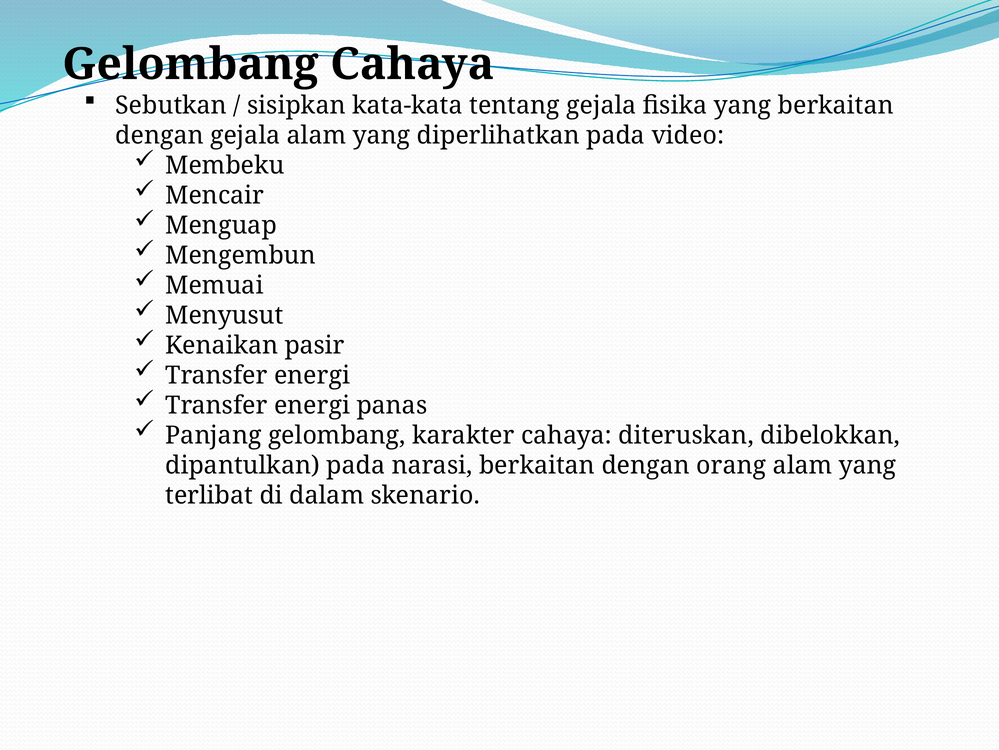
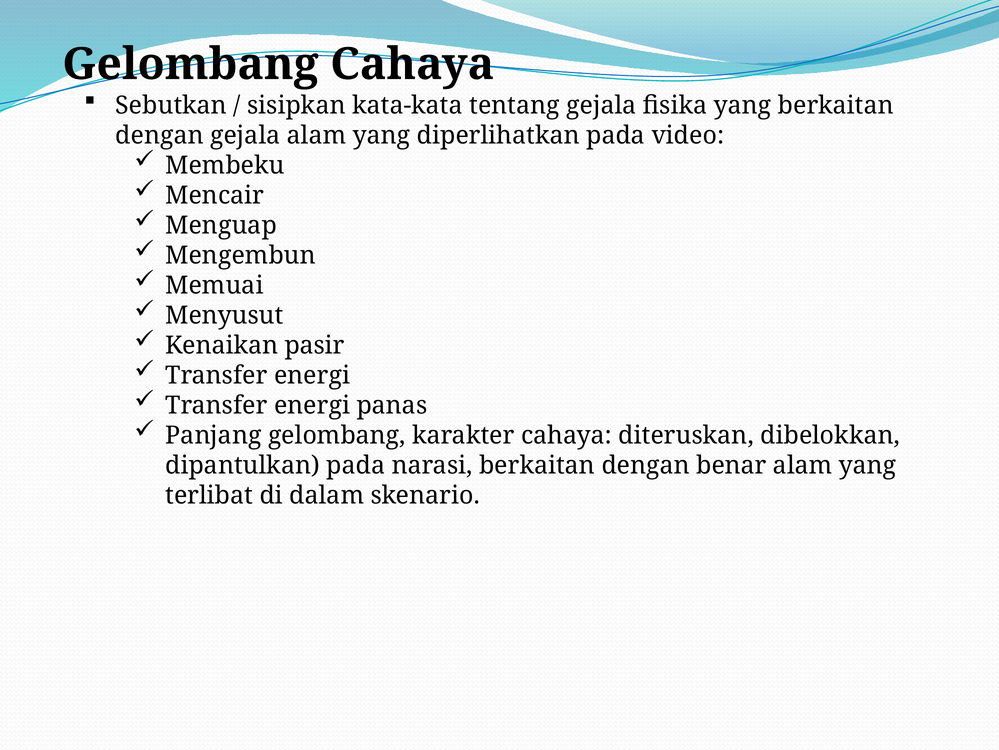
orang: orang -> benar (731, 465)
